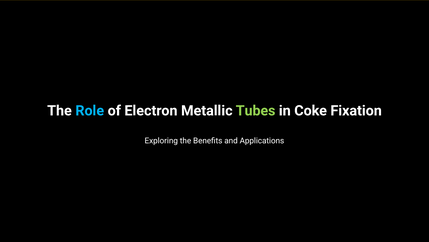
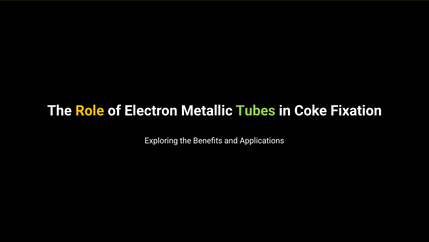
Role colour: light blue -> yellow (90, 110)
